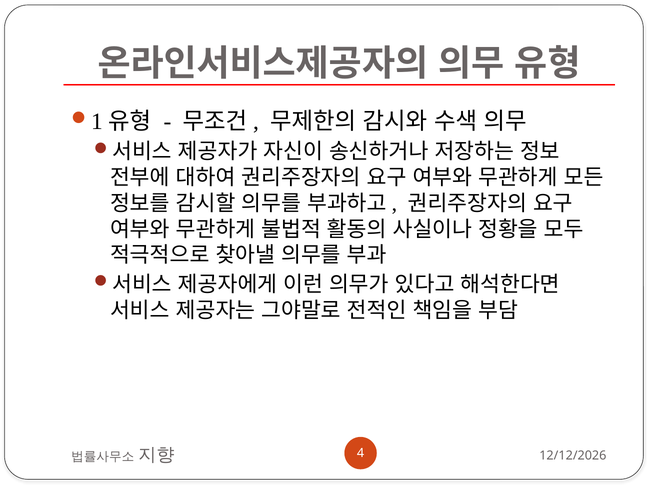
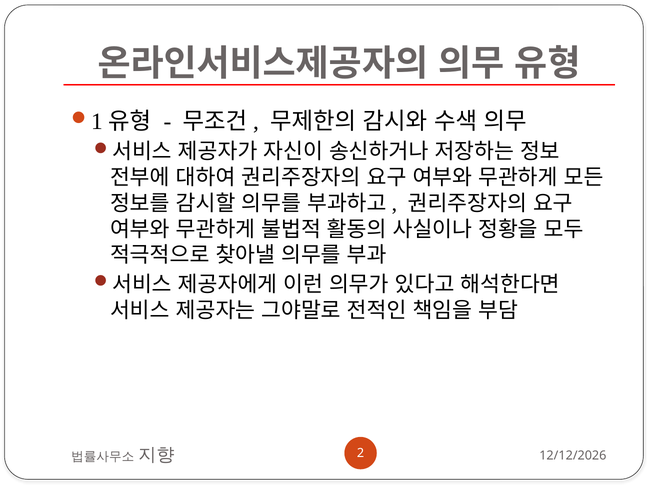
4: 4 -> 2 (361, 453)
